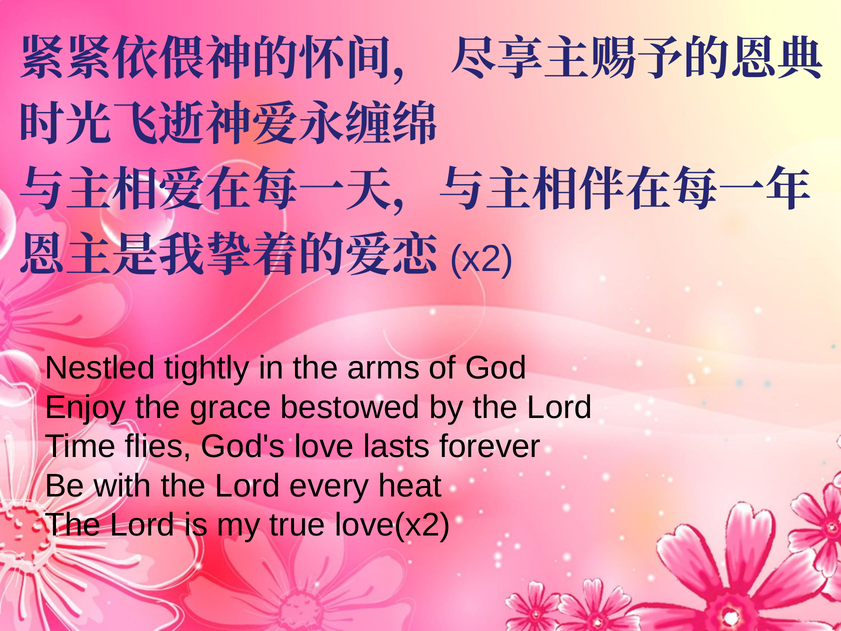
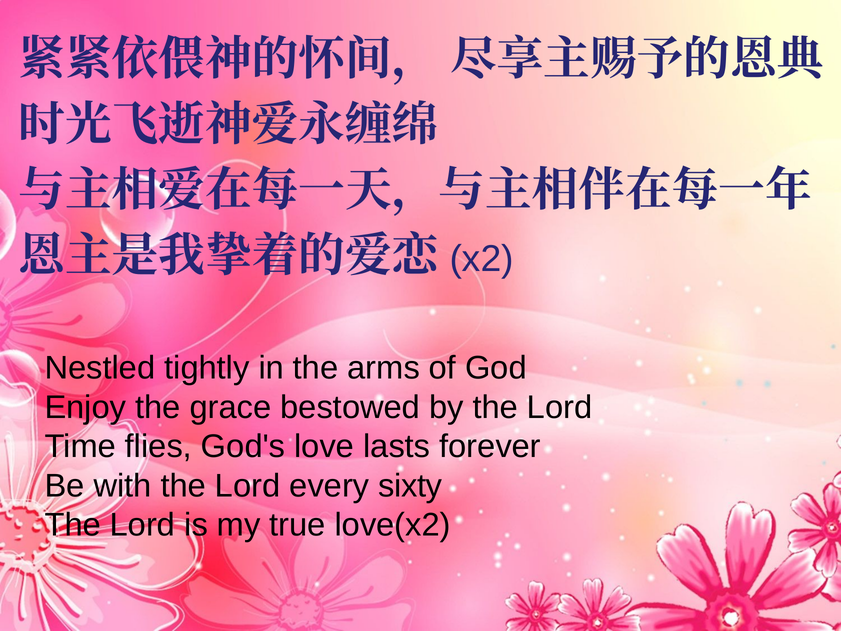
heat: heat -> sixty (410, 486)
